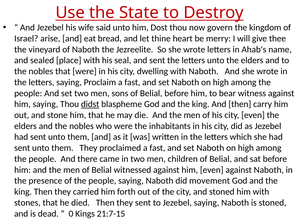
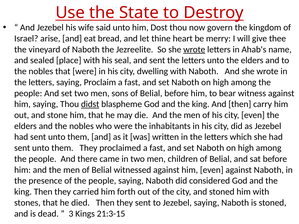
wrote underline: none -> present (194, 49)
movement: movement -> considered (210, 181)
0: 0 -> 3 (71, 214)
21:7-15: 21:7-15 -> 21:3-15 (111, 214)
